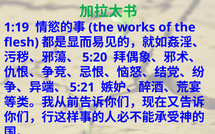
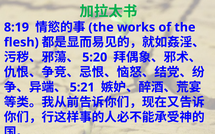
1:19: 1:19 -> 8:19 (16, 27)
